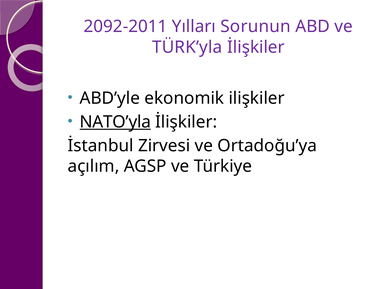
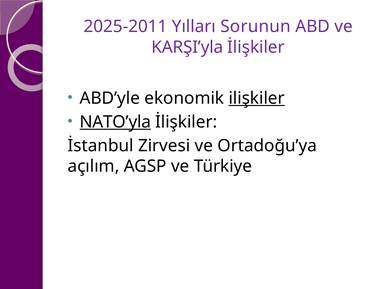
2092-2011: 2092-2011 -> 2025-2011 (126, 27)
TÜRK’yla: TÜRK’yla -> KARŞI’yla (187, 47)
ilişkiler underline: none -> present (257, 98)
